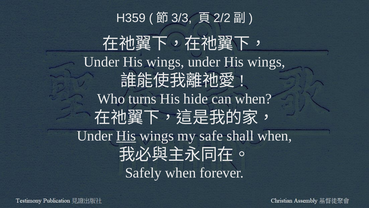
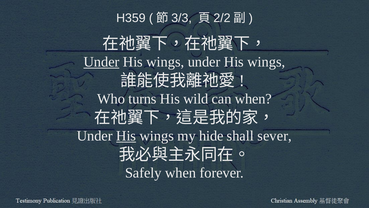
Under underline: none -> present (101, 62)
hide: hide -> wild (196, 99)
safe: safe -> hide (211, 136)
shall when: when -> sever (275, 136)
